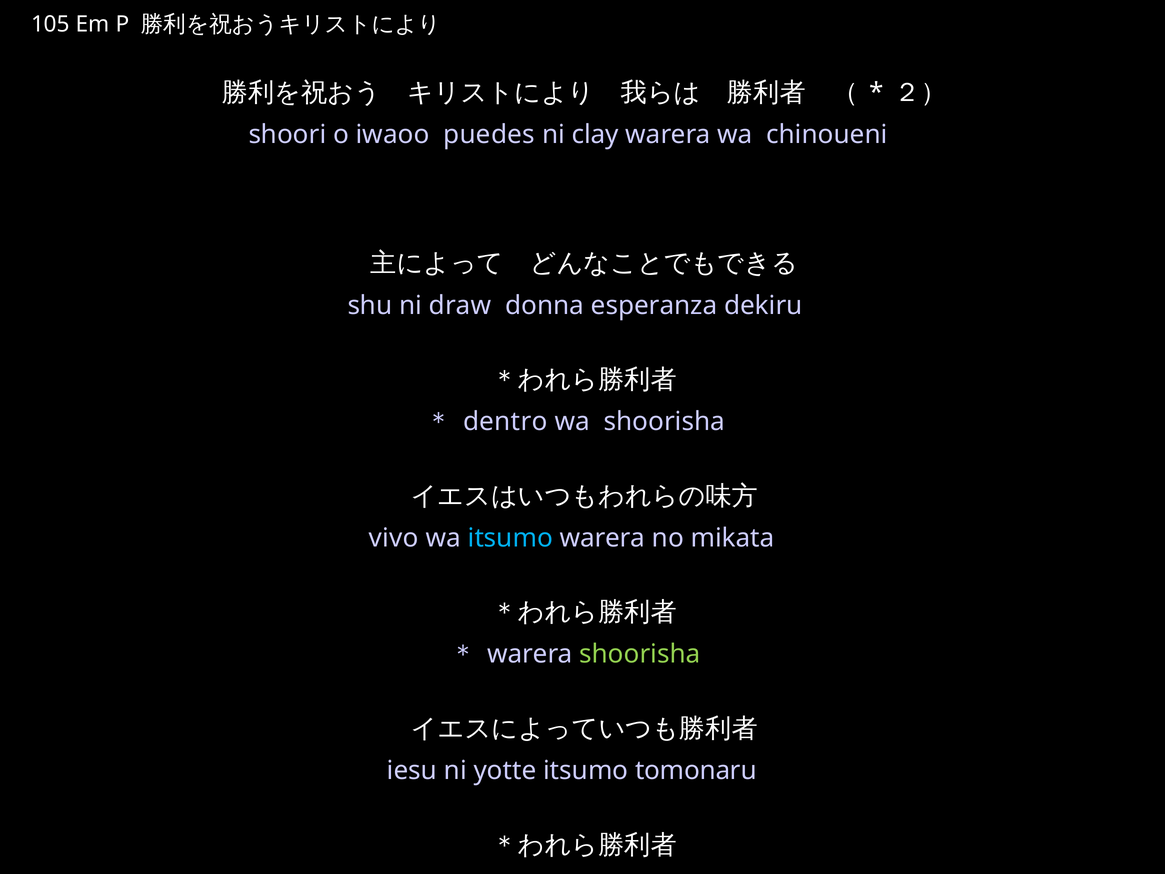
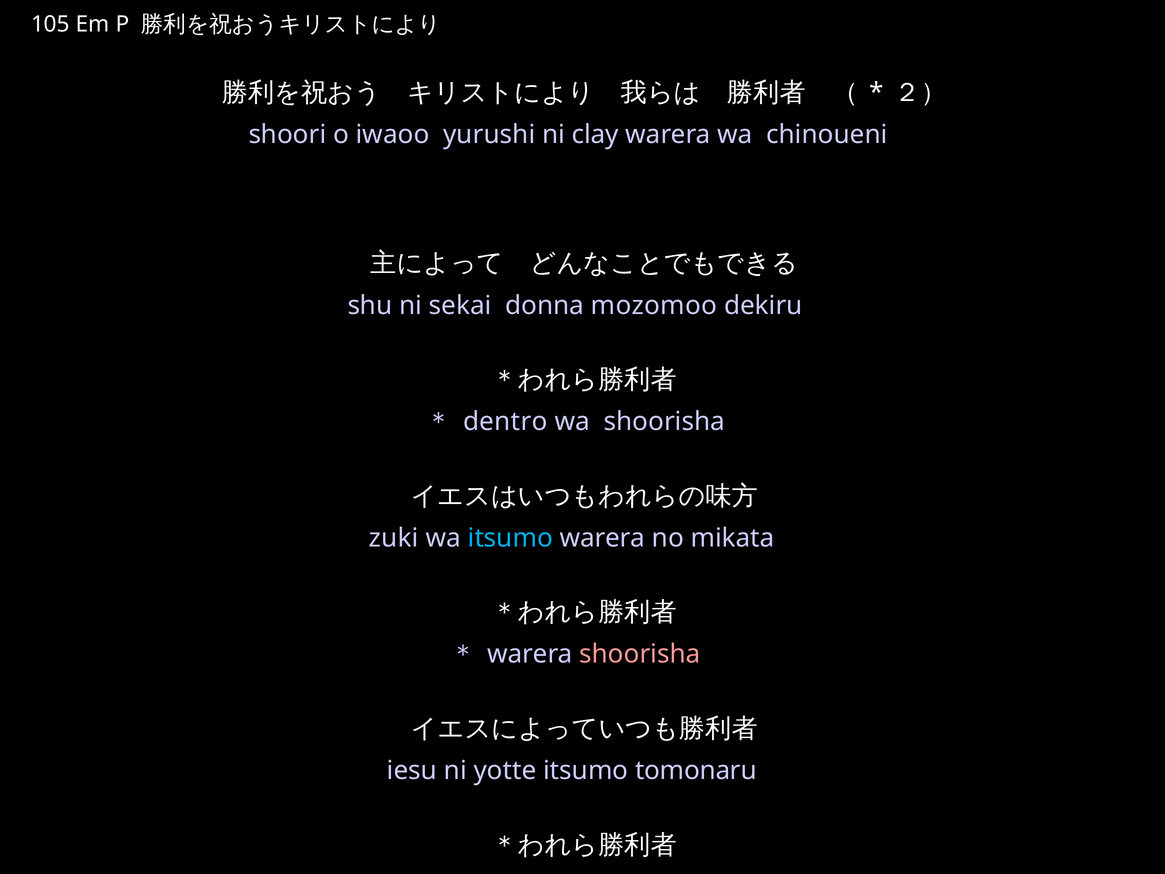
puedes: puedes -> yurushi (489, 135)
draw: draw -> sekai (460, 305)
esperanza: esperanza -> mozomoo (654, 305)
vivo: vivo -> zuki (394, 538)
shoorisha colour: light green -> pink (640, 654)
